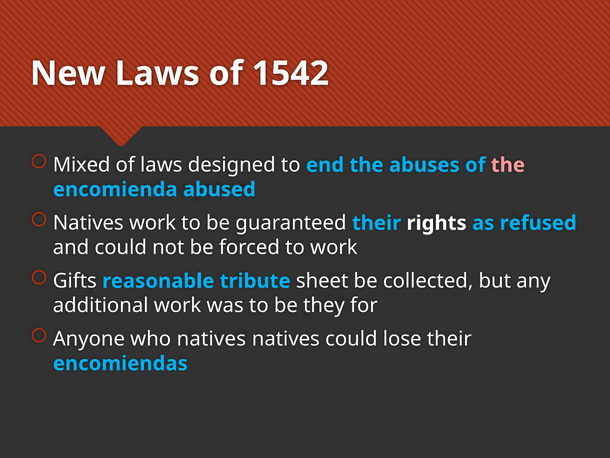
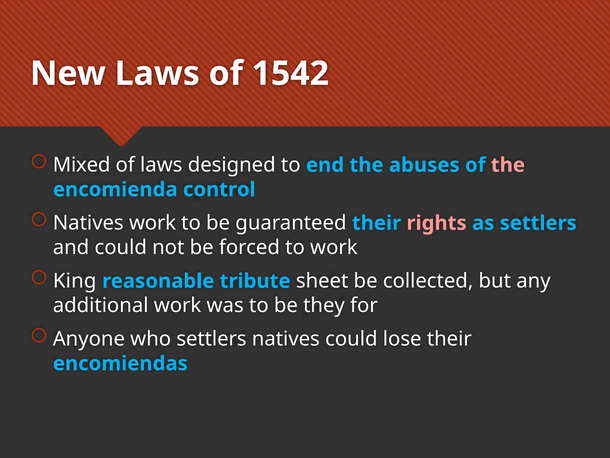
abused: abused -> control (219, 189)
rights colour: white -> pink (437, 223)
as refused: refused -> settlers (538, 223)
Gifts: Gifts -> King (75, 281)
who natives: natives -> settlers (211, 339)
